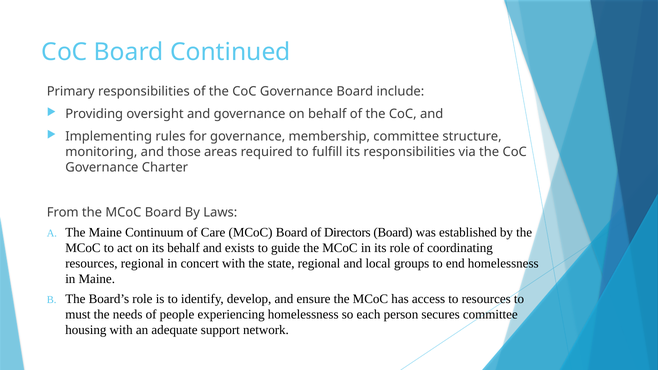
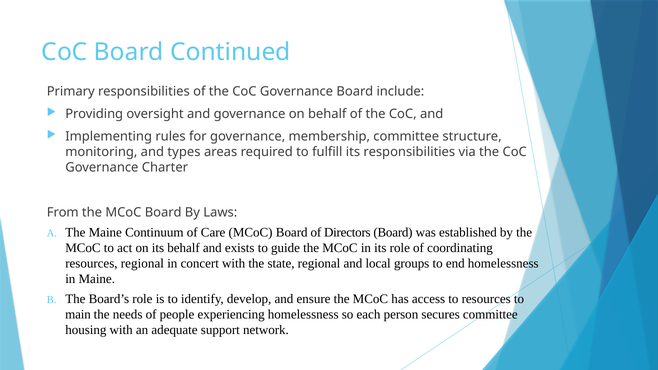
those: those -> types (184, 152)
must: must -> main (78, 315)
